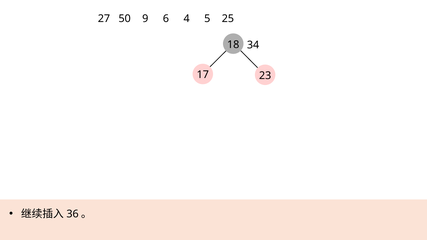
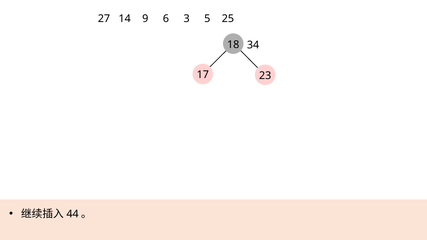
50: 50 -> 14 (125, 19)
4: 4 -> 3 (187, 19)
36: 36 -> 44 (73, 214)
